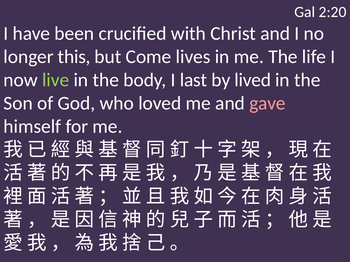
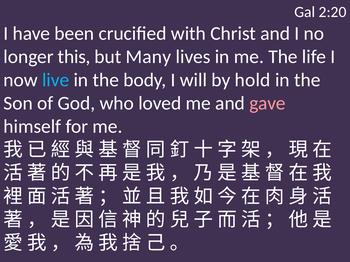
Come: Come -> Many (148, 57)
live colour: light green -> light blue (56, 80)
last: last -> will (193, 80)
lived: lived -> hold (253, 80)
